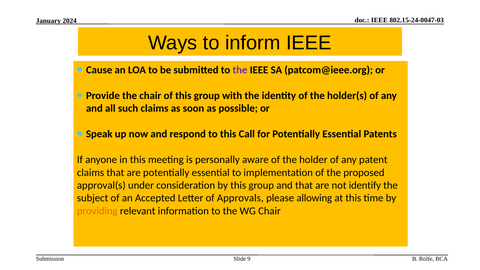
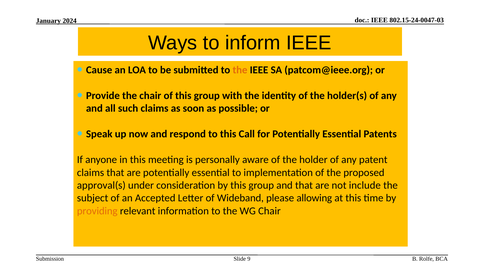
the colour: purple -> orange (240, 70)
identify: identify -> include (365, 185)
Approvals: Approvals -> Wideband (240, 198)
